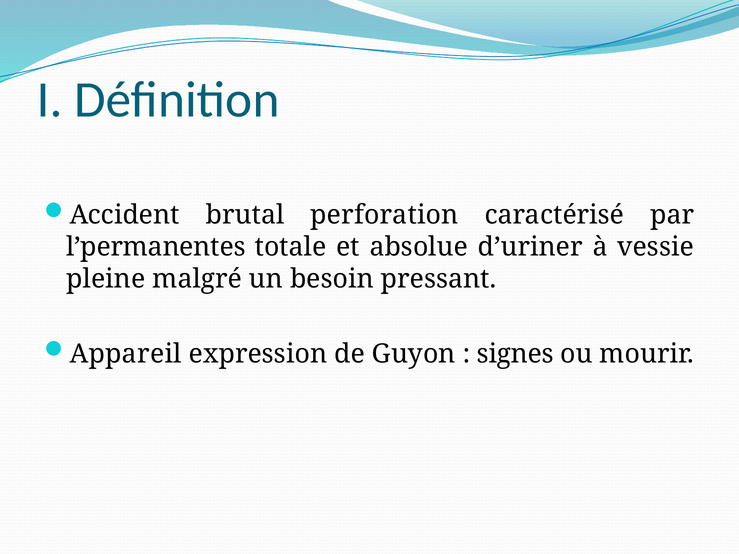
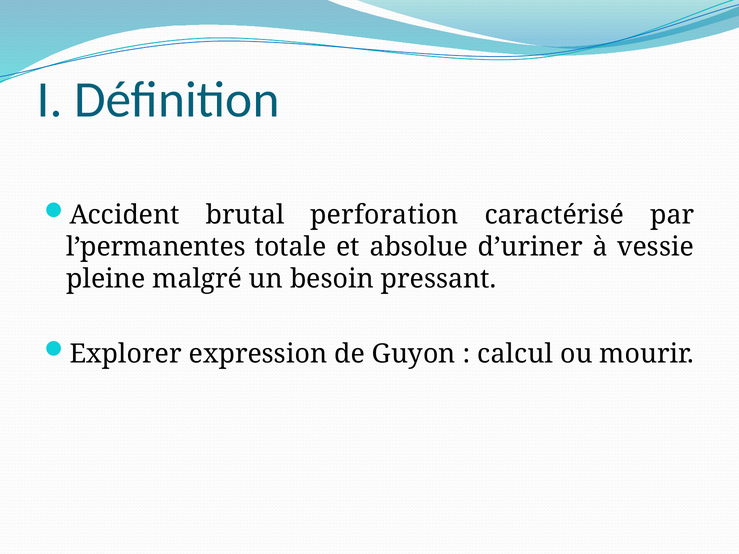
Appareil: Appareil -> Explorer (126, 354)
signes: signes -> calcul (515, 354)
